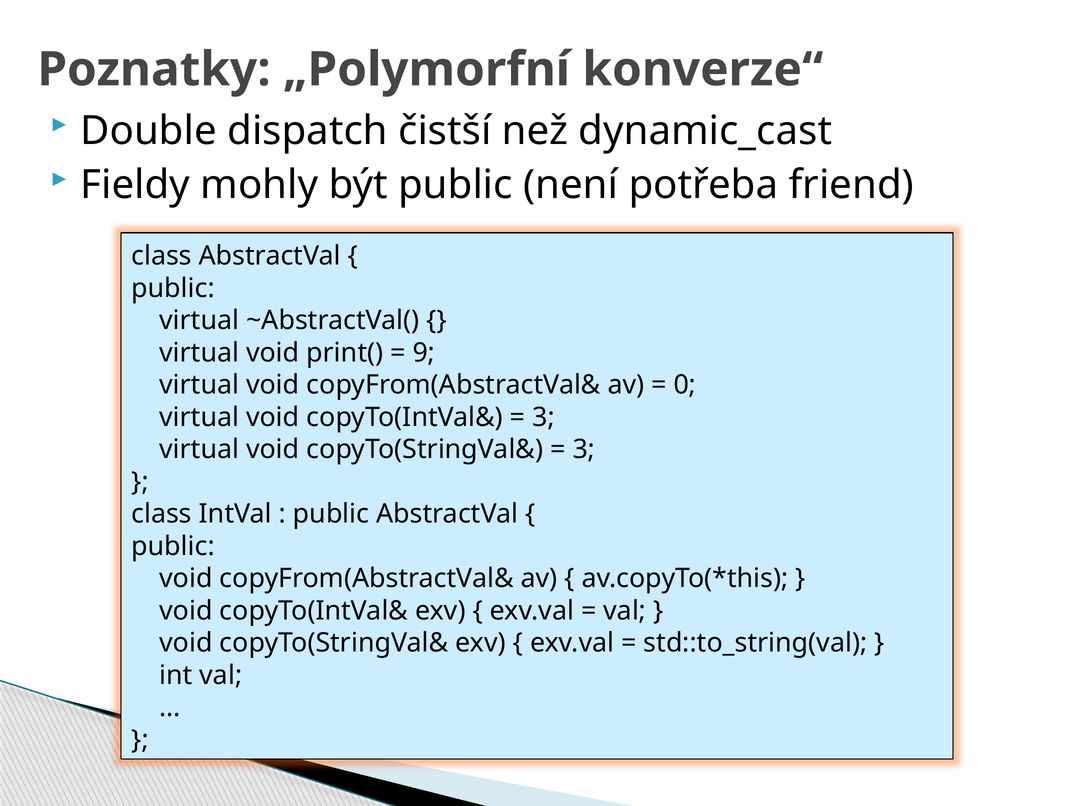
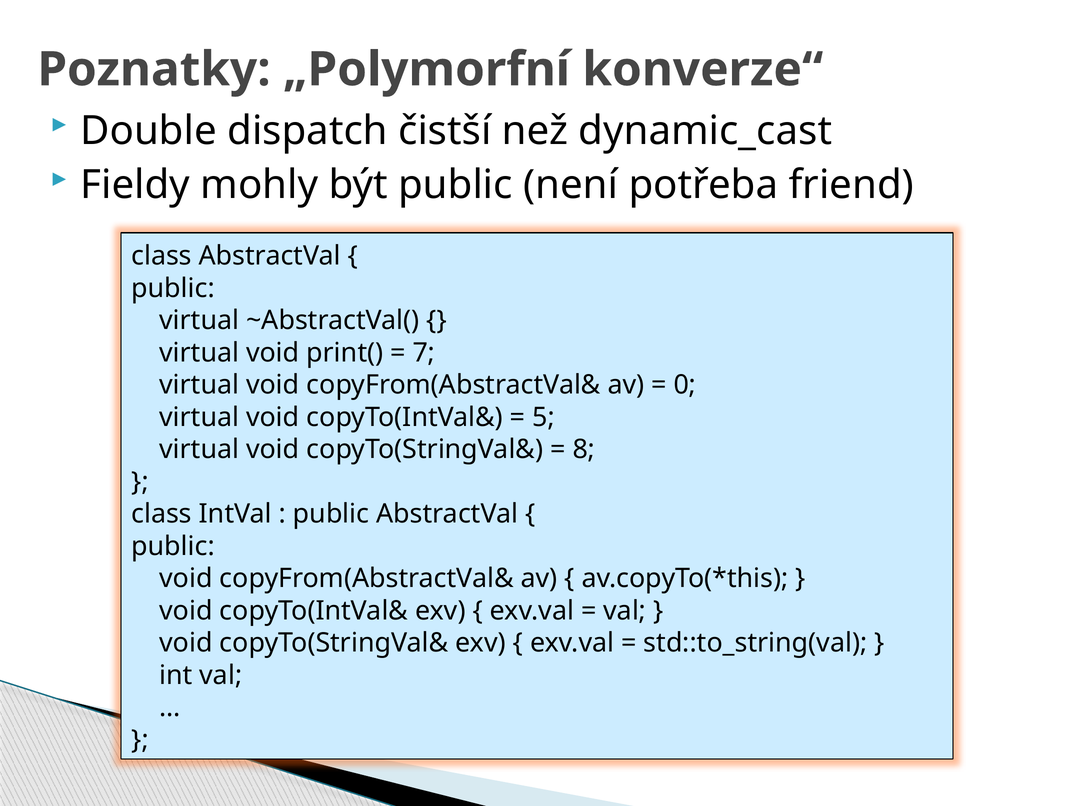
9: 9 -> 7 (424, 353)
3: 3 -> 5 (544, 417)
3: 3 -> 8 (584, 449)
